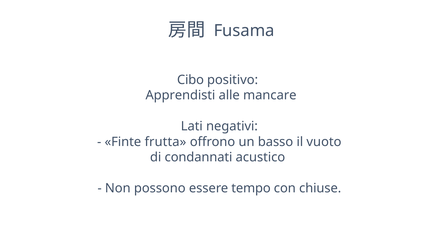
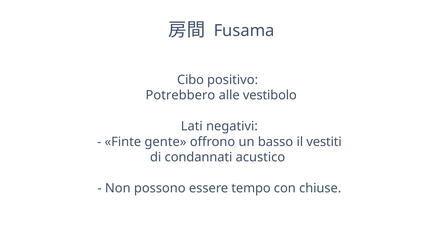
Apprendisti: Apprendisti -> Potrebbero (180, 95)
mancare: mancare -> vestibolo (270, 95)
frutta: frutta -> gente (165, 142)
vuoto: vuoto -> vestiti (324, 142)
